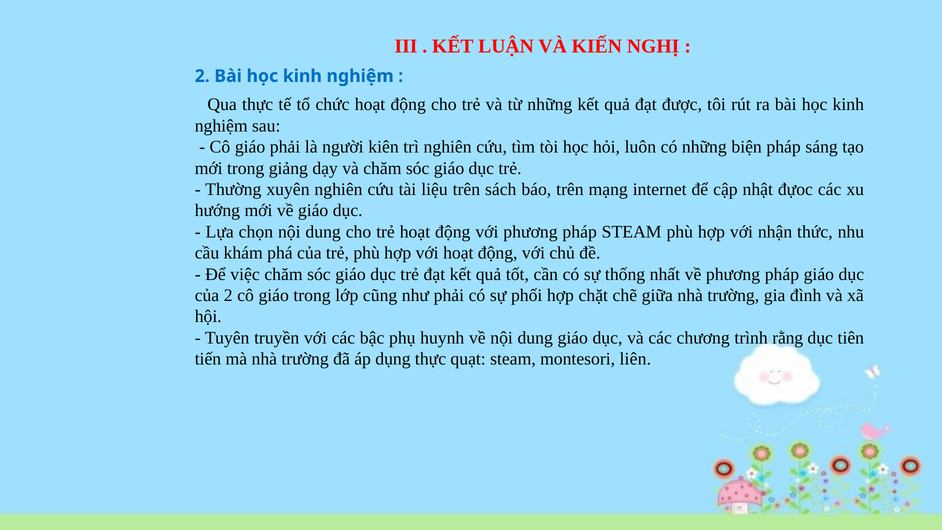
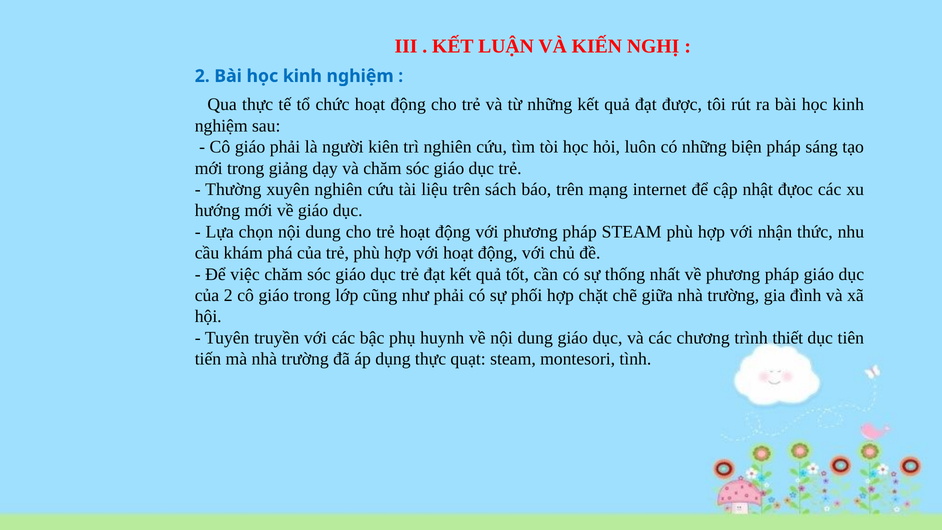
rằng: rằng -> thiết (788, 338)
liên: liên -> tình (635, 359)
